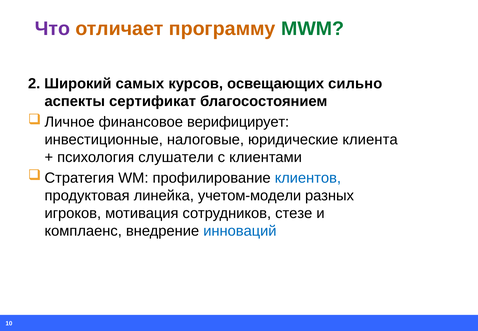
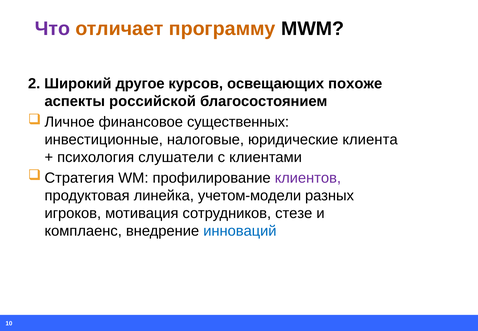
MWM colour: green -> black (313, 29)
самых: самых -> другое (140, 84)
сильно: сильно -> похоже (355, 84)
сертификат: сертификат -> российской (153, 101)
верифицирует: верифицирует -> существенных (238, 122)
клиентов colour: blue -> purple (308, 178)
